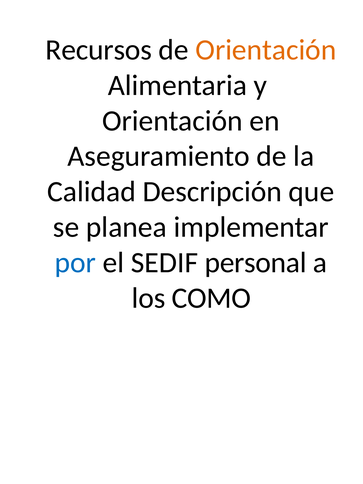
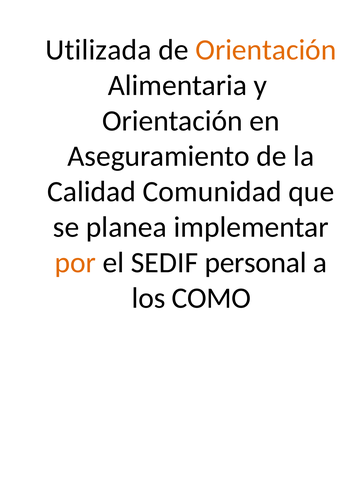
Recursos: Recursos -> Utilizada (98, 50)
Descripción: Descripción -> Comunidad (212, 192)
por colour: blue -> orange (75, 263)
